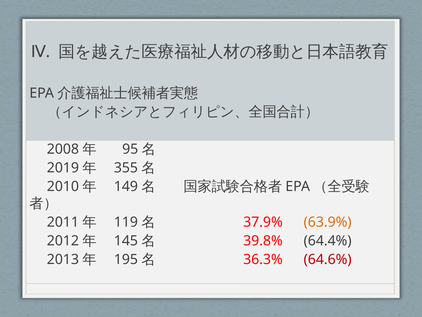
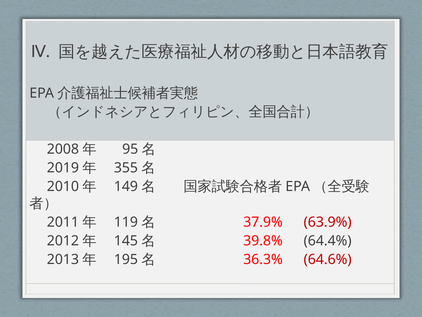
63.9% colour: orange -> red (328, 222)
